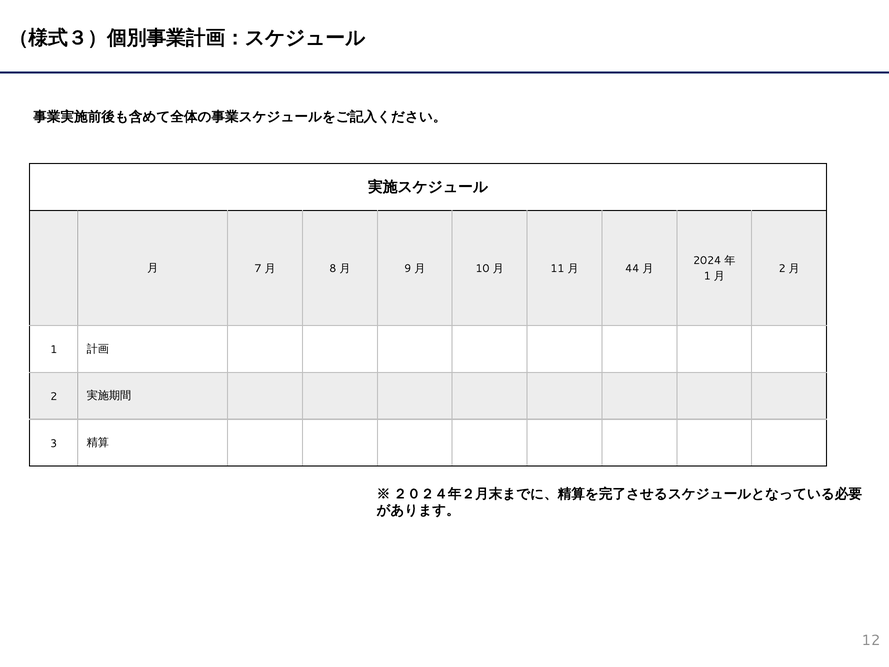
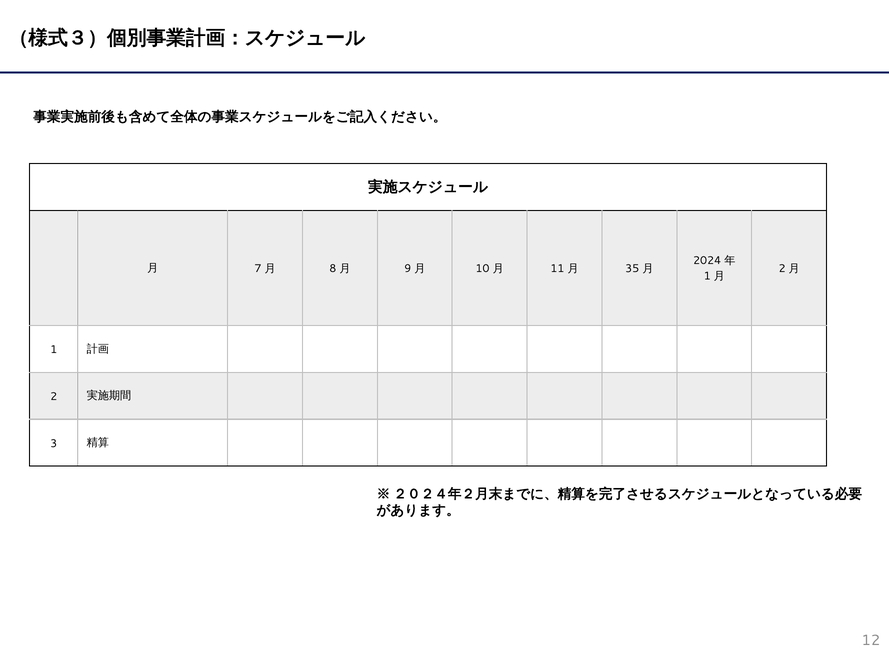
44: 44 -> 35 (632, 268)
